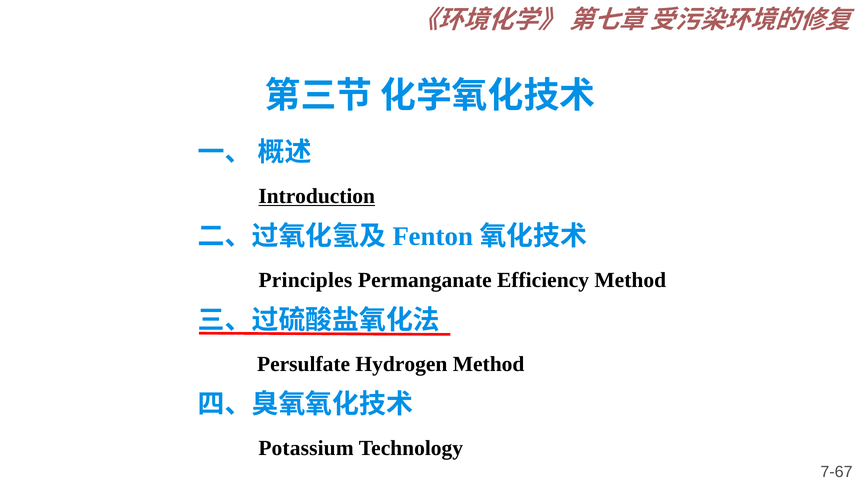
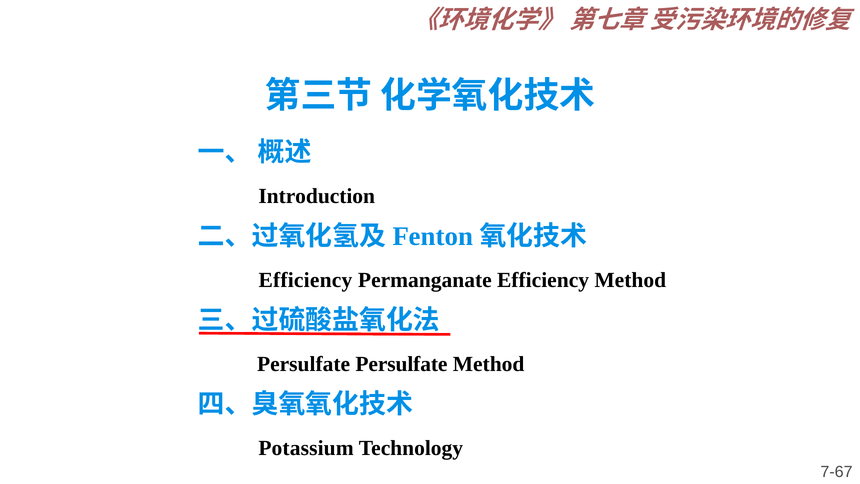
Introduction underline: present -> none (317, 196)
Principles: Principles -> Efficiency (305, 280)
Persulfate Hydrogen: Hydrogen -> Persulfate (401, 364)
